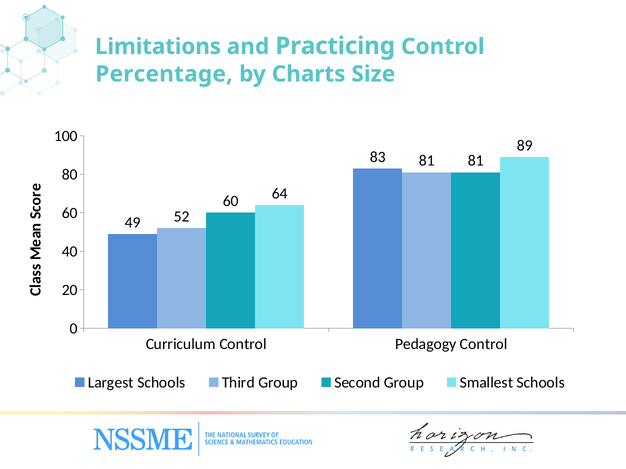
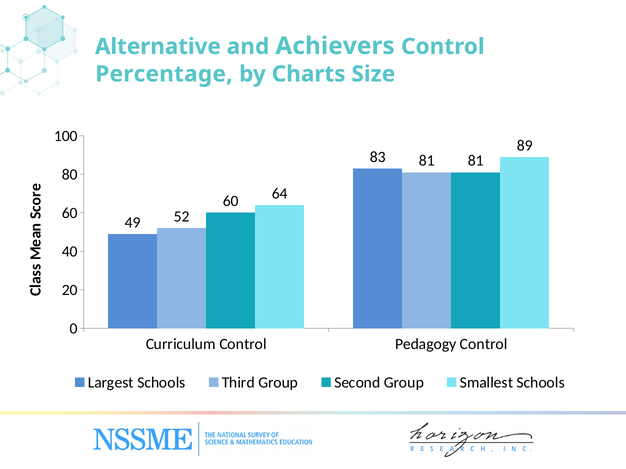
Limitations: Limitations -> Alternative (158, 47)
Practicing: Practicing -> Achievers (335, 46)
